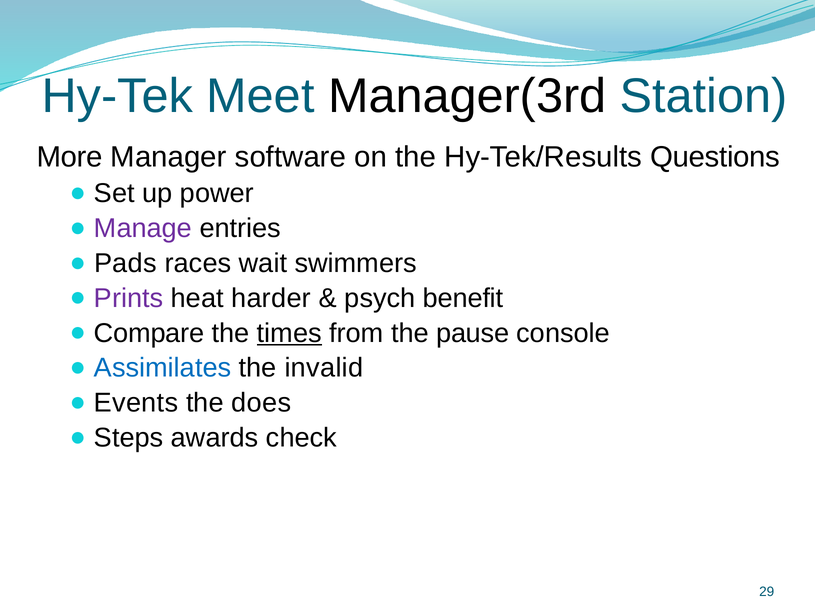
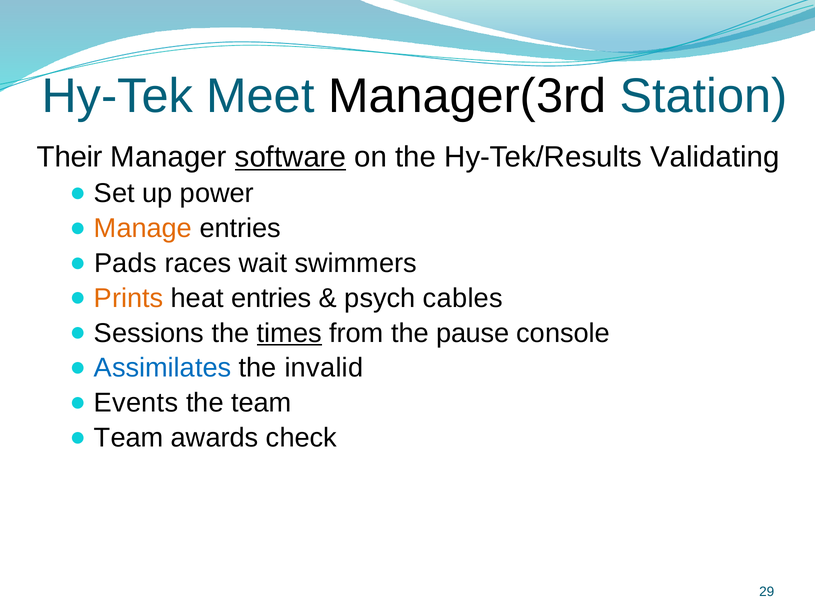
More: More -> Their (70, 157)
software underline: none -> present (290, 157)
Questions: Questions -> Validating (715, 157)
Manage colour: purple -> orange (143, 228)
Prints colour: purple -> orange (129, 298)
heat harder: harder -> entries (271, 298)
benefit: benefit -> cables (463, 298)
Compare: Compare -> Sessions (149, 333)
the does: does -> team (261, 403)
Steps: Steps -> Team (129, 438)
